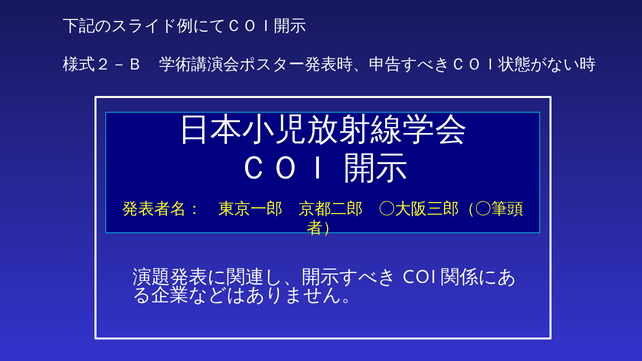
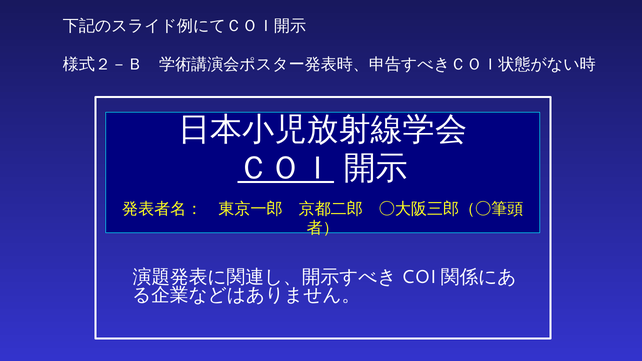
ＣＯＩ underline: none -> present (286, 168)
